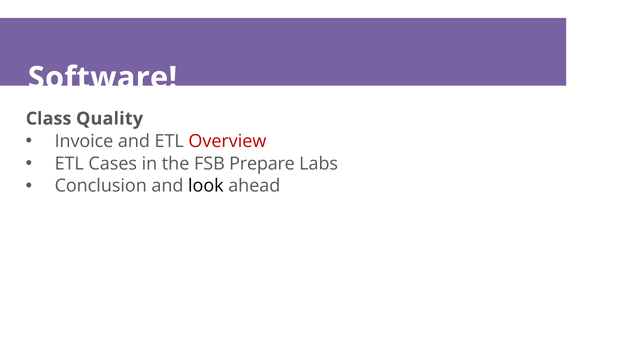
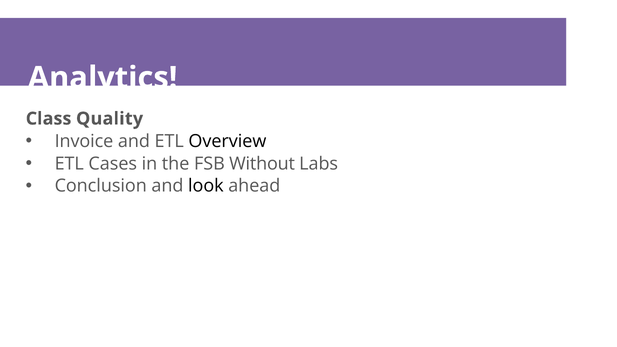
Software: Software -> Analytics (103, 78)
Overview colour: red -> black (227, 141)
Prepare: Prepare -> Without (262, 164)
